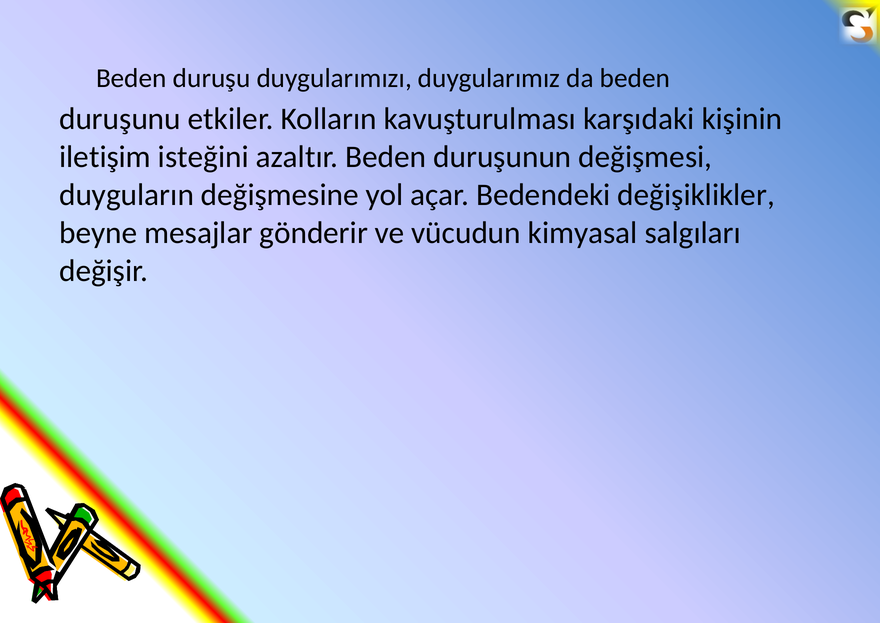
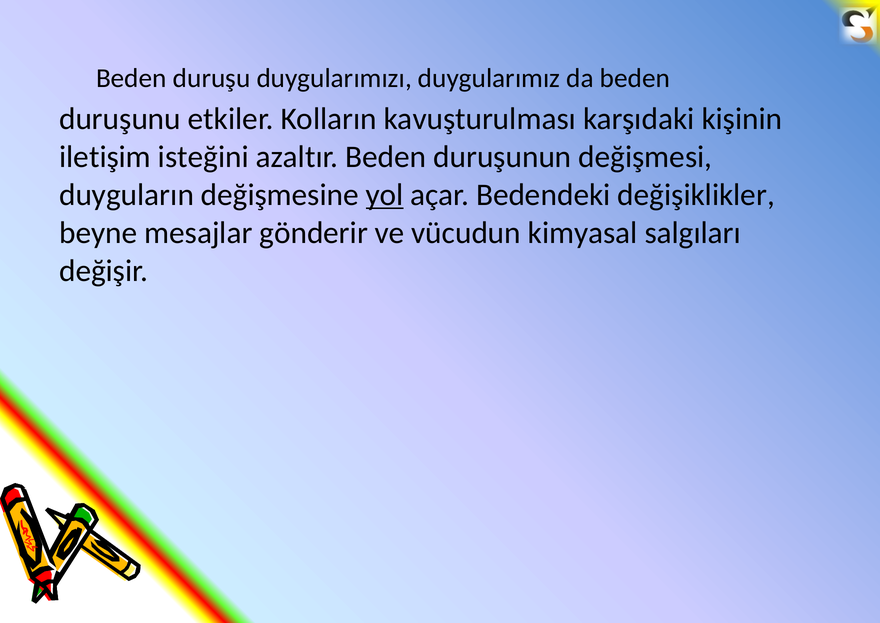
yol underline: none -> present (385, 195)
